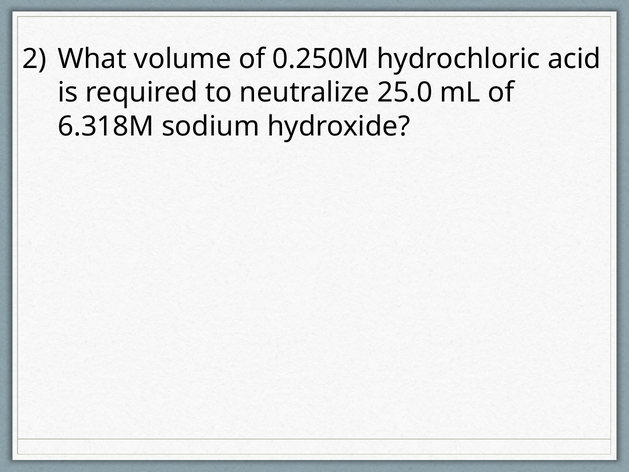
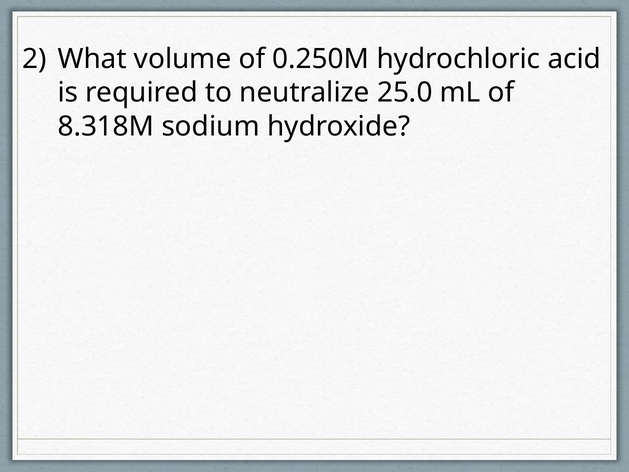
6.318M: 6.318M -> 8.318M (106, 126)
